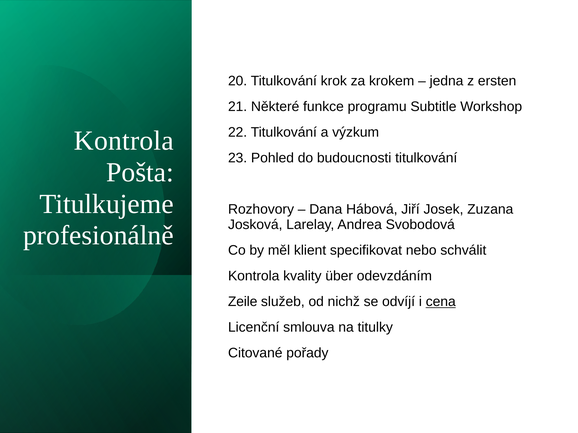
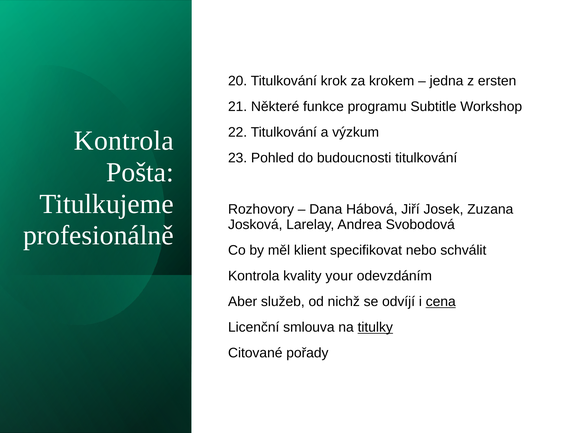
über: über -> your (339, 276)
Zeile: Zeile -> Aber (243, 302)
titulky underline: none -> present (375, 328)
